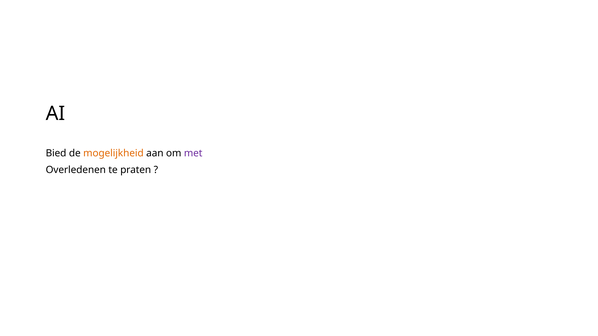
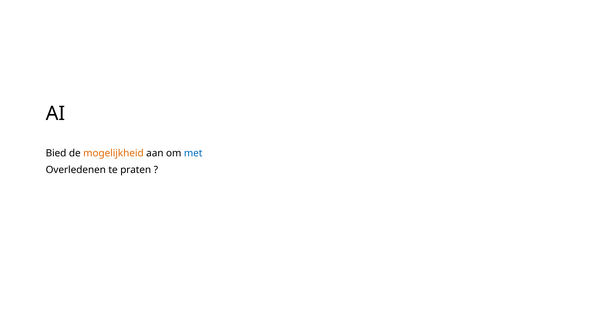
met colour: purple -> blue (193, 153)
